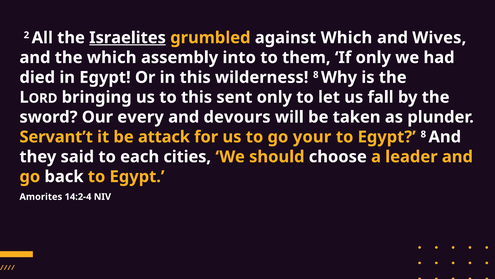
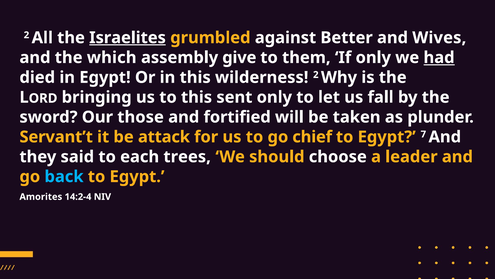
against Which: Which -> Better (347, 38)
into: into -> give (239, 57)
had underline: none -> present (439, 57)
wilderness 8: 8 -> 2 (316, 75)
every: every -> those (141, 117)
devours: devours -> fortified (237, 117)
your: your -> chief (312, 137)
Egypt 8: 8 -> 7 (423, 134)
cities: cities -> trees (187, 156)
back colour: white -> light blue (64, 176)
